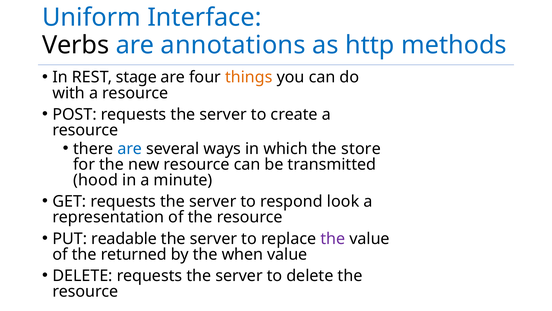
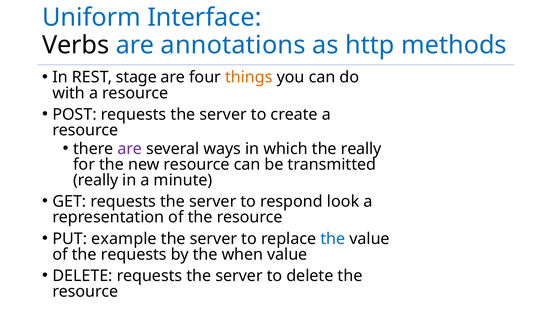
are colour: blue -> purple (130, 148)
the store: store -> really (361, 148)
hood: hood -> really (96, 180)
readable: readable -> example (124, 238)
the colour: purple -> blue (333, 238)
the returned: returned -> requests (134, 254)
